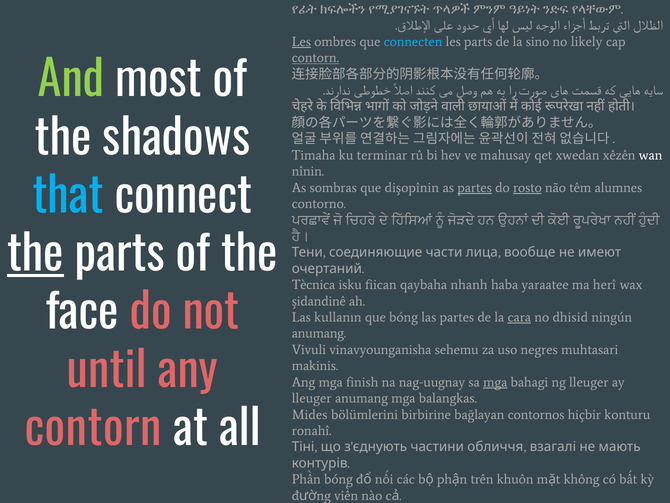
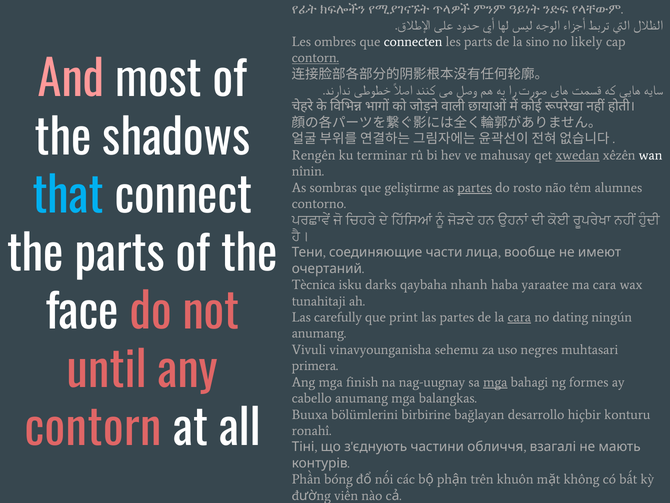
Les underline: present -> none (301, 42)
connecten colour: light blue -> white (413, 42)
And colour: light green -> pink (71, 80)
Timaha: Timaha -> Rengên (314, 155)
xwedan underline: none -> present (578, 155)
dişopînin: dişopînin -> geliştirme (412, 187)
rosto underline: present -> none (527, 187)
the underline: present -> none (35, 255)
fiican: fiican -> darks (381, 285)
ma herî: herî -> cara (605, 285)
şidandinê: şidandinê -> tunahitaji (319, 301)
kullanın: kullanın -> carefully (338, 317)
que bóng: bóng -> print (404, 317)
dhisid: dhisid -> dating (570, 317)
makinis: makinis -> primera (315, 366)
ng lleuger: lleuger -> formes (589, 382)
lleuger: lleuger -> cabello (312, 398)
Mides: Mides -> Buuxa (310, 414)
contornos: contornos -> desarrollo (536, 414)
